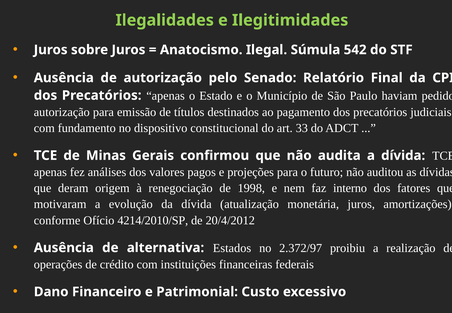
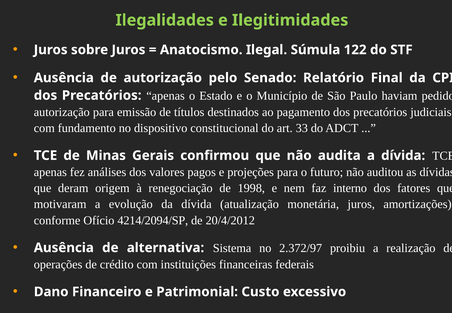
542: 542 -> 122 (355, 50)
4214/2010/SP: 4214/2010/SP -> 4214/2094/SP (153, 220)
Estados: Estados -> Sistema (232, 248)
